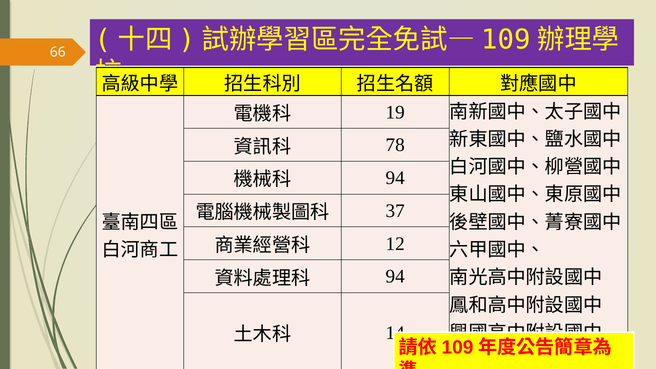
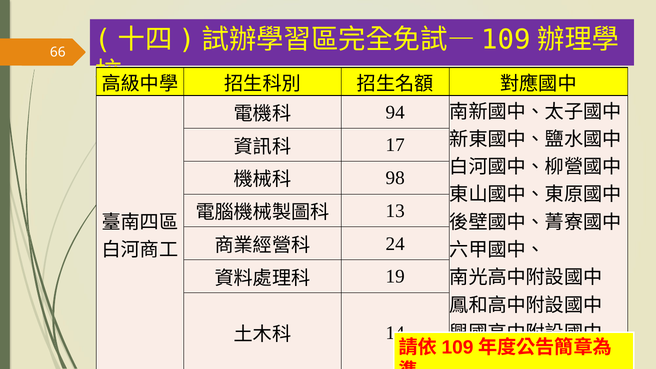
19: 19 -> 94 (395, 112)
78: 78 -> 17 (395, 145)
94: 94 -> 98 (395, 178)
37: 37 -> 13 (395, 211)
12: 12 -> 24 (395, 244)
94: 94 -> 19 (395, 277)
